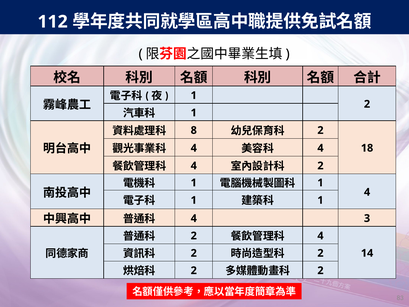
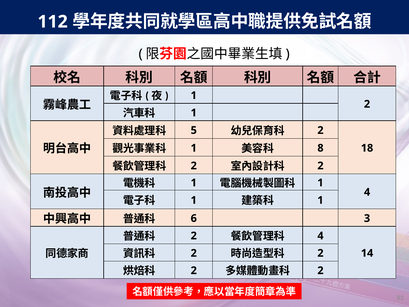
8: 8 -> 5 (194, 130)
4: 4 -> 1 (194, 148)
4: 4 -> 8 (320, 148)
4: 4 -> 2 (194, 166)
4: 4 -> 6 (194, 218)
